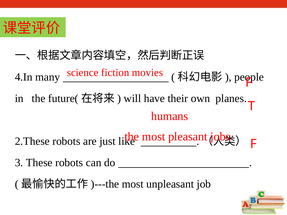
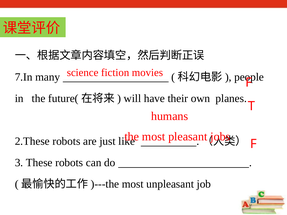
4.In: 4.In -> 7.In (24, 77)
